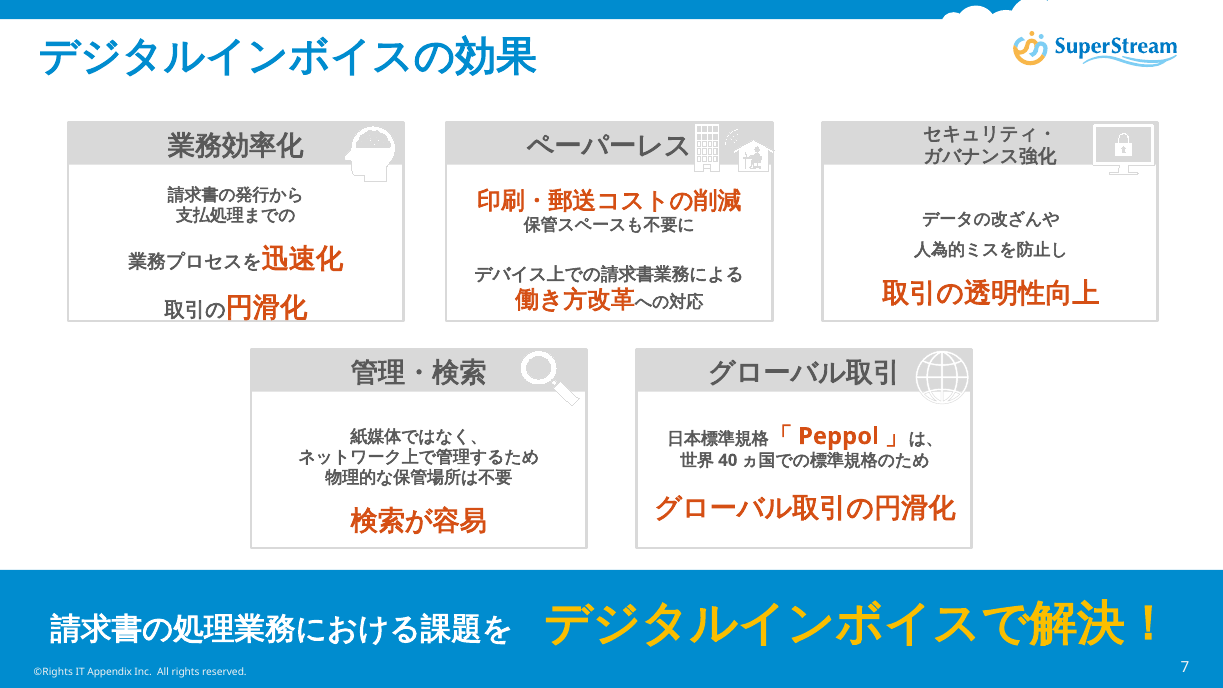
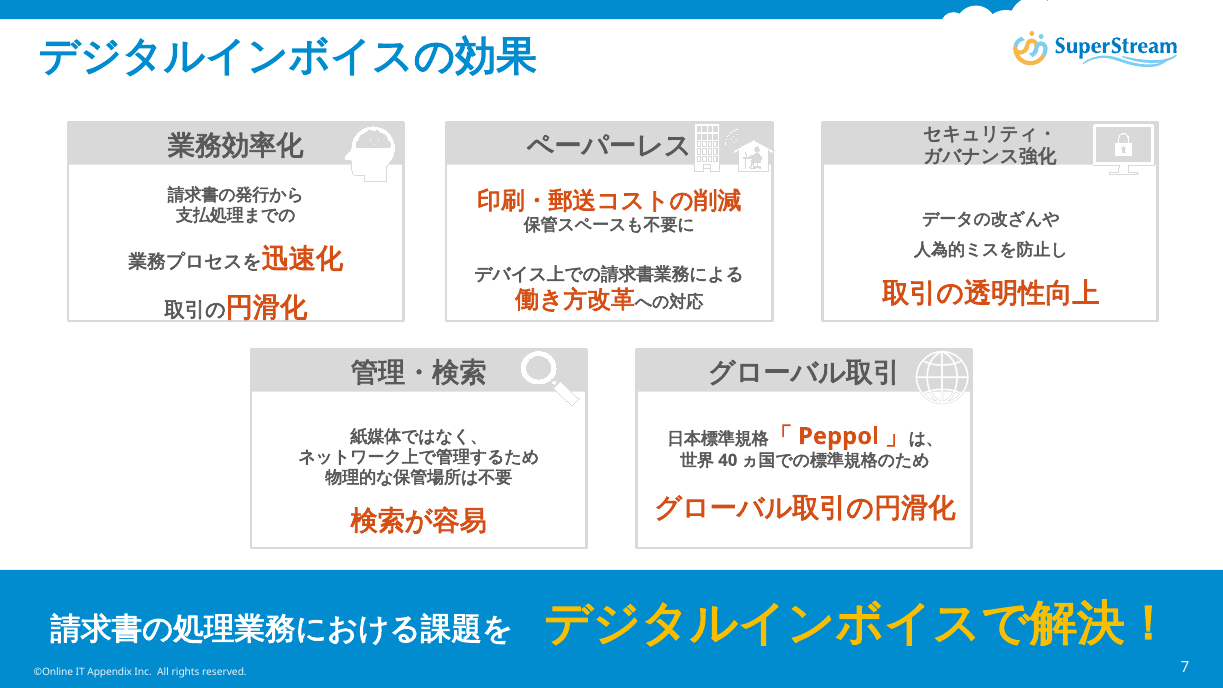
©Rights: ©Rights -> ©Online (53, 672)
